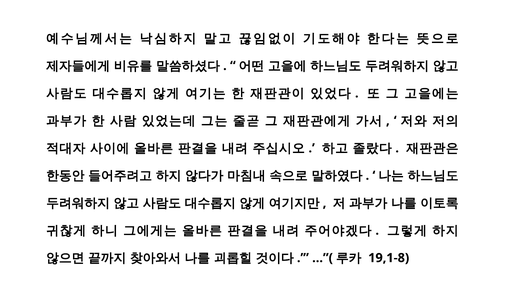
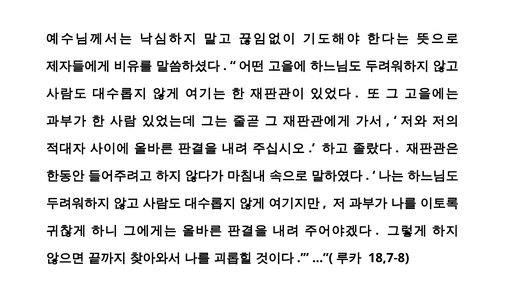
19,1-8: 19,1-8 -> 18,7-8 (389, 258)
